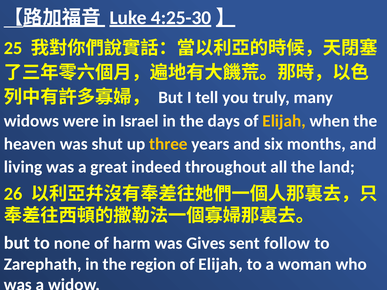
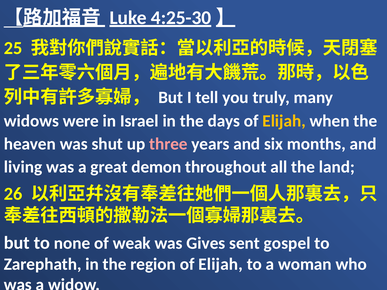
three colour: yellow -> pink (168, 144)
indeed: indeed -> demon (156, 167)
harm: harm -> weak (132, 243)
follow: follow -> gospel (287, 243)
